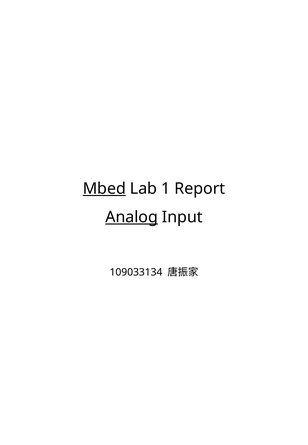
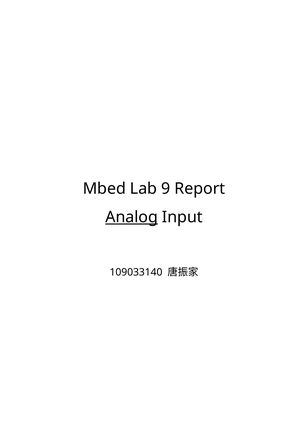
Mbed underline: present -> none (104, 188)
1: 1 -> 9 (166, 188)
109033134: 109033134 -> 109033140 (136, 272)
